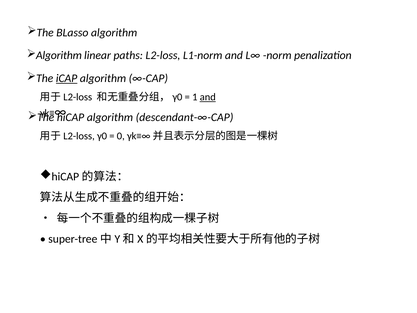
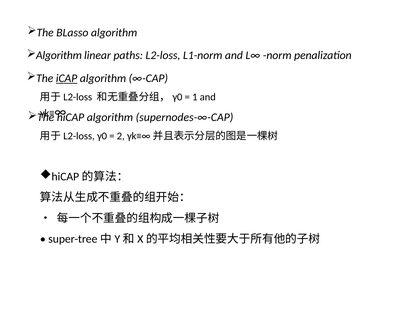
and underline: present -> none (208, 97)
descendant-∞-CAP: descendant-∞-CAP -> supernodes-∞-CAP (185, 117)
0: 0 -> 2 (121, 136)
